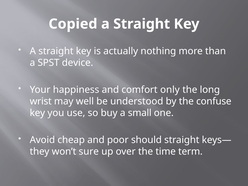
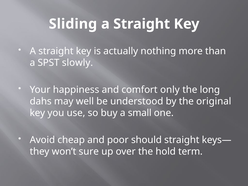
Copied: Copied -> Sliding (73, 24)
device: device -> slowly (77, 63)
wrist: wrist -> dahs (41, 101)
confuse: confuse -> original (214, 101)
time: time -> hold (166, 151)
